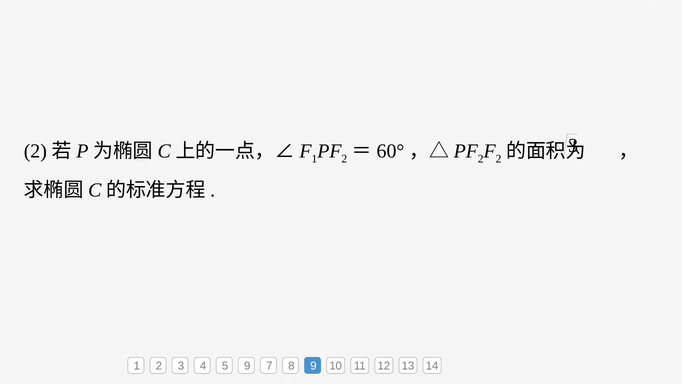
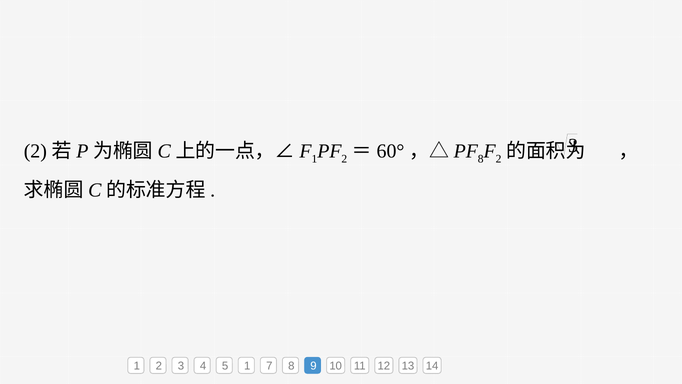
2: 2 -> 8 (481, 159)
5 9: 9 -> 1 (247, 366)
